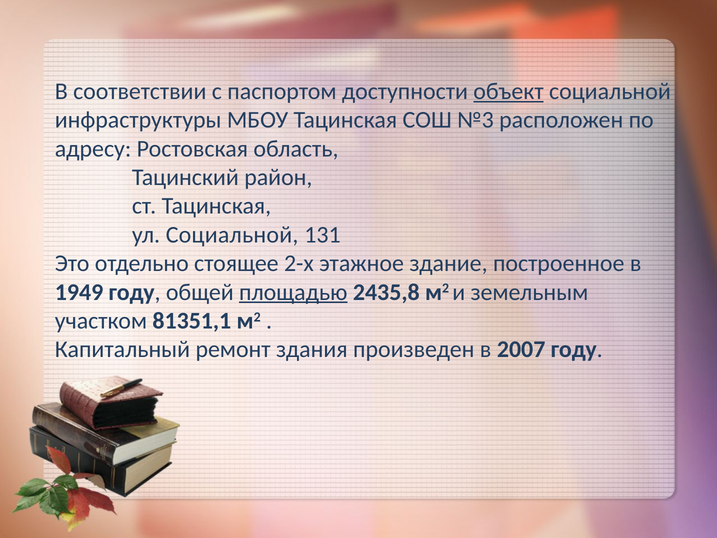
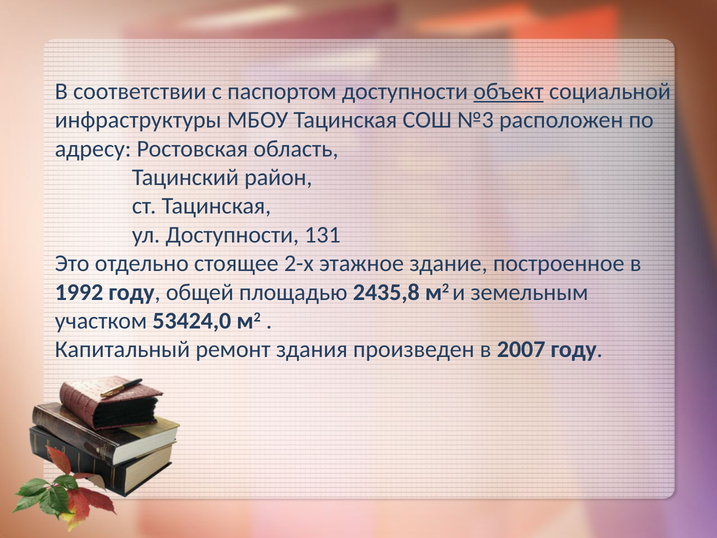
ул Социальной: Социальной -> Доступности (232, 235)
1949: 1949 -> 1992 (79, 292)
площадью underline: present -> none (293, 292)
81351,1: 81351,1 -> 53424,0 (192, 321)
